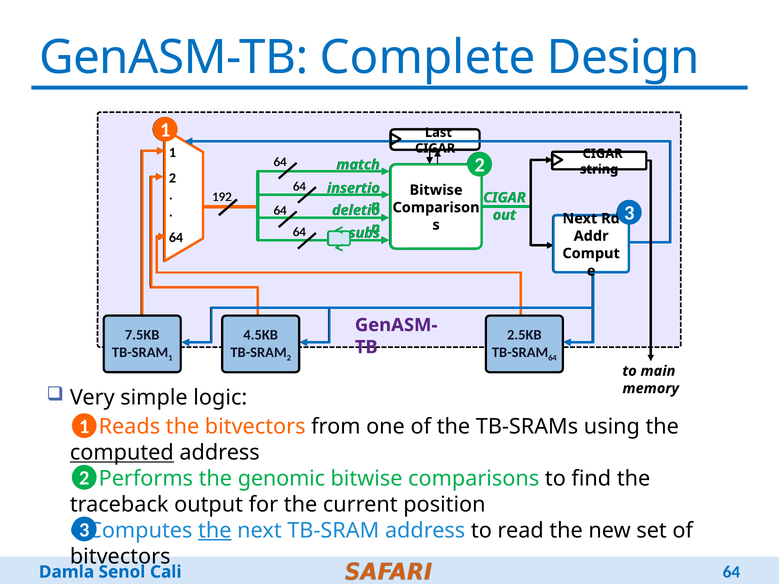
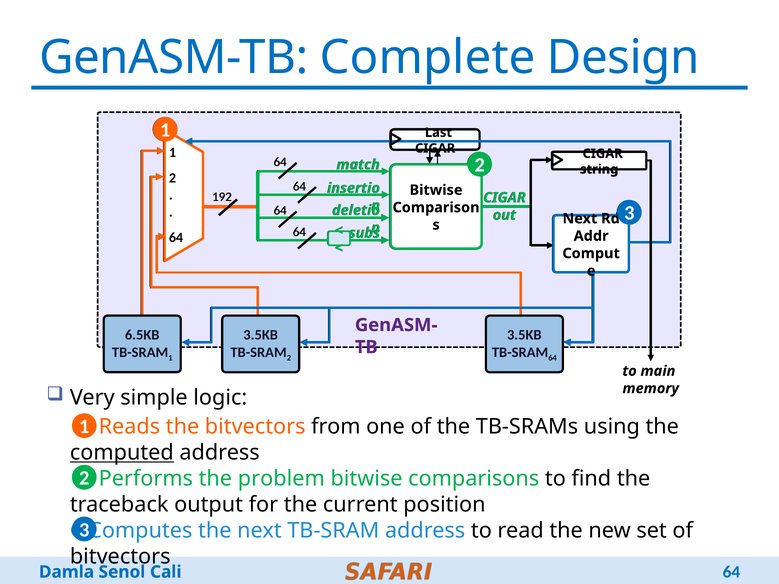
7.5KB: 7.5KB -> 6.5KB (142, 335)
4.5KB: 4.5KB -> 3.5KB (261, 335)
2.5KB: 2.5KB -> 3.5KB (524, 335)
genomic: genomic -> problem (281, 479)
the underline: present -> none (215, 531)
